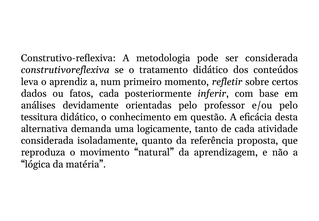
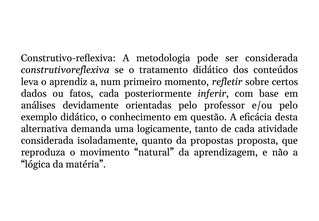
tessitura: tessitura -> exemplo (39, 117)
referência: referência -> propostas (212, 141)
